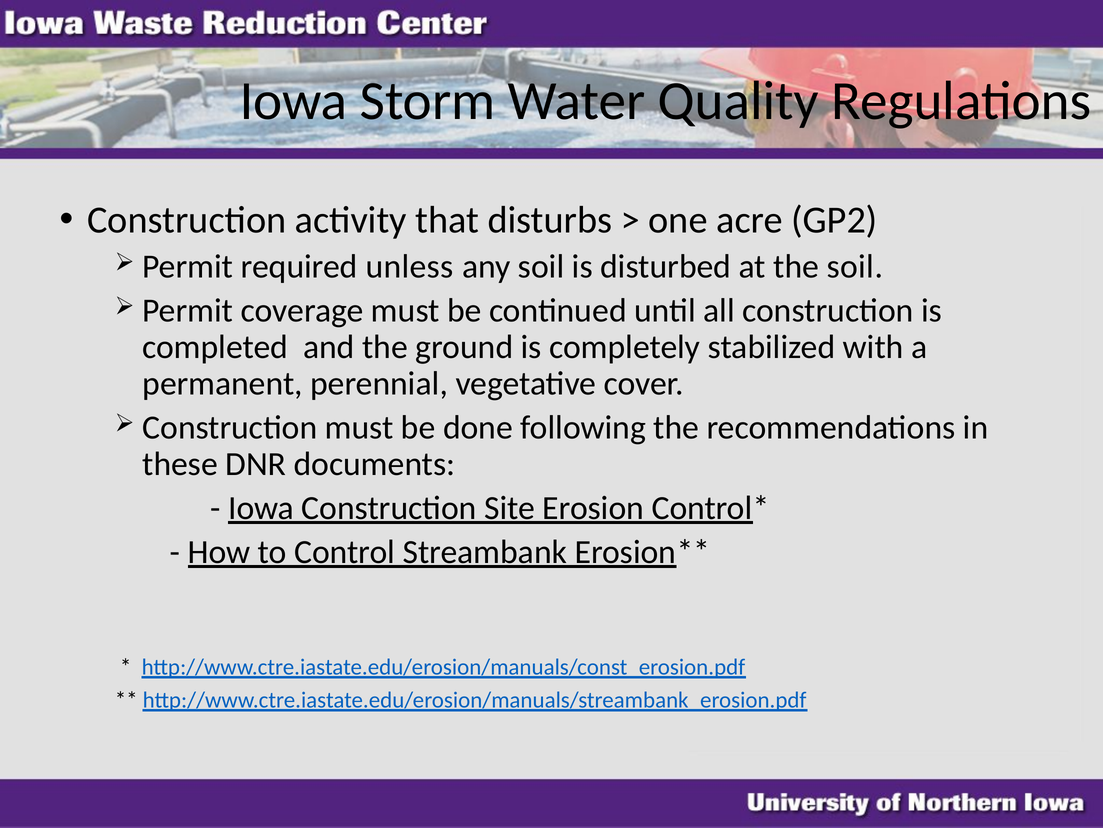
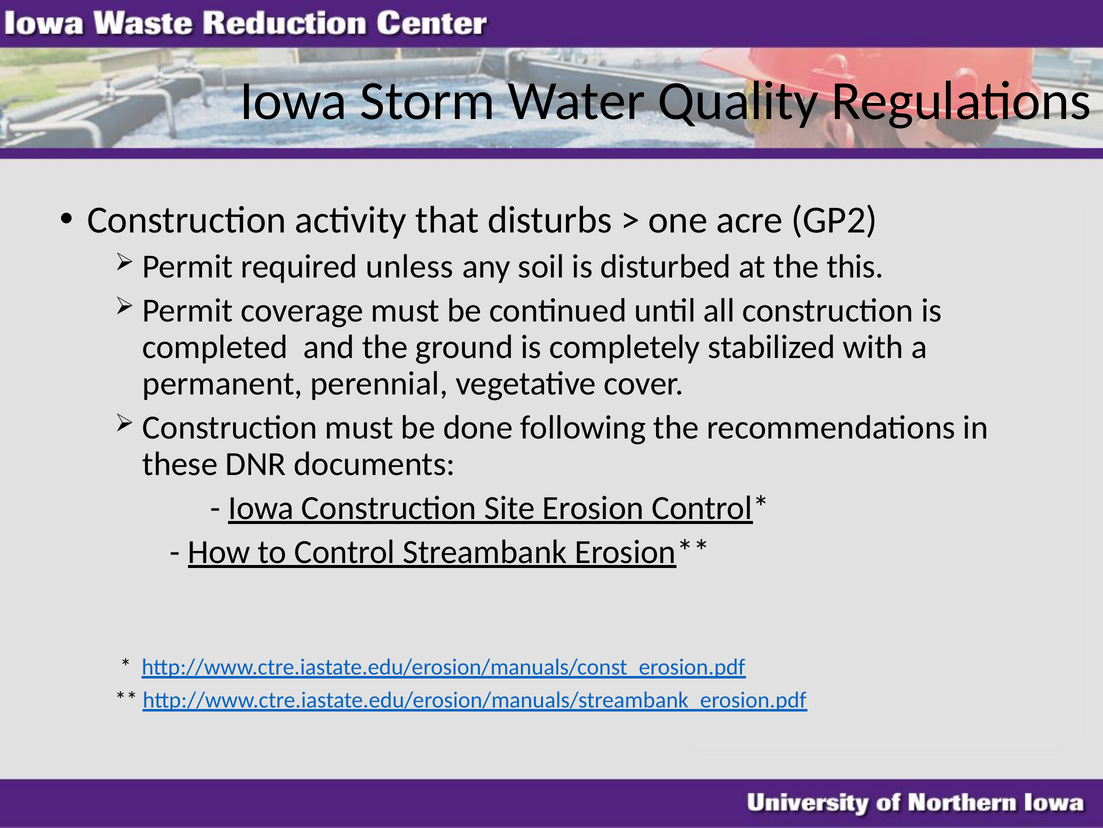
the soil: soil -> this (855, 266)
